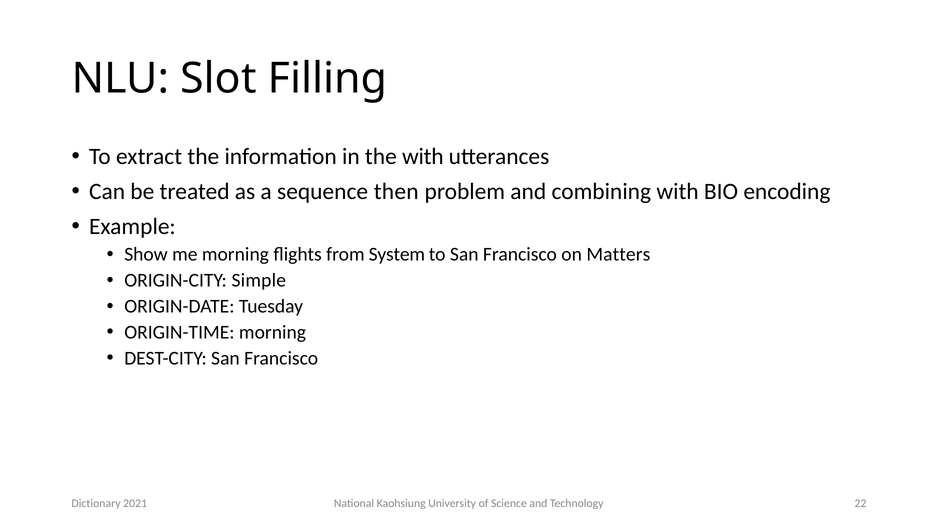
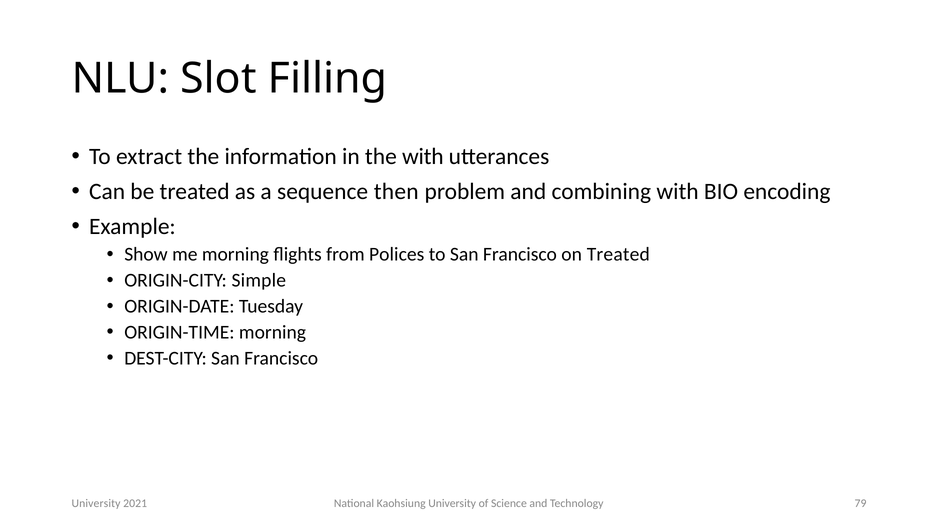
System: System -> Polices (397, 255)
on Matters: Matters -> Treated (618, 255)
22: 22 -> 79 (861, 504)
Dictionary: Dictionary -> University (96, 504)
